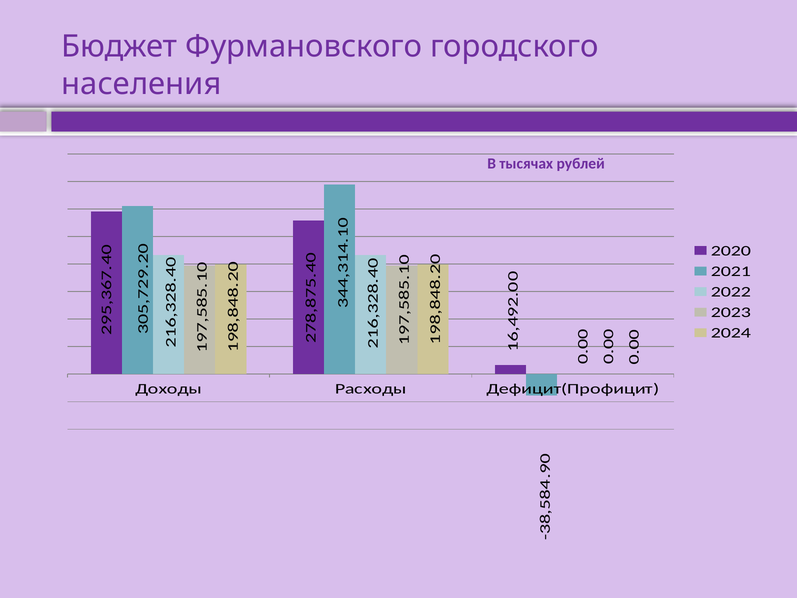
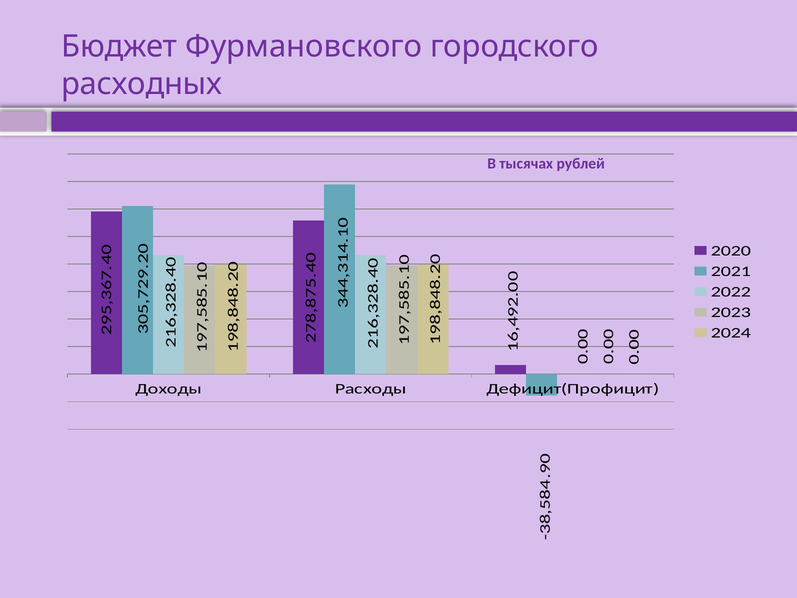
населения: населения -> расходных (142, 84)
